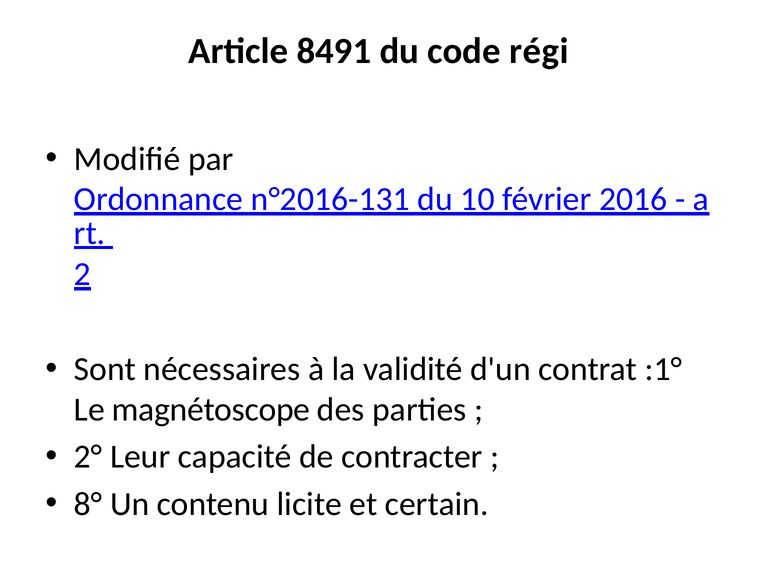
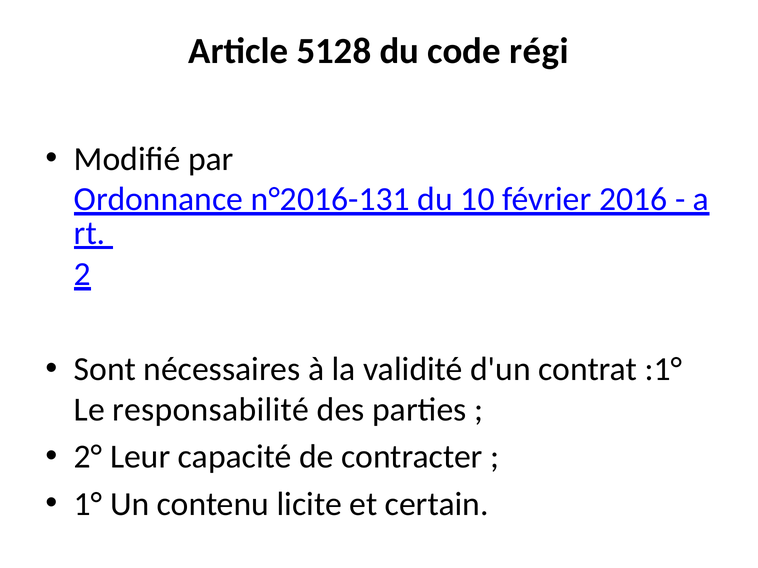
8491: 8491 -> 5128 (334, 51)
magnétoscope: magnétoscope -> responsabilité (211, 410)
8°: 8° -> 1° (88, 504)
